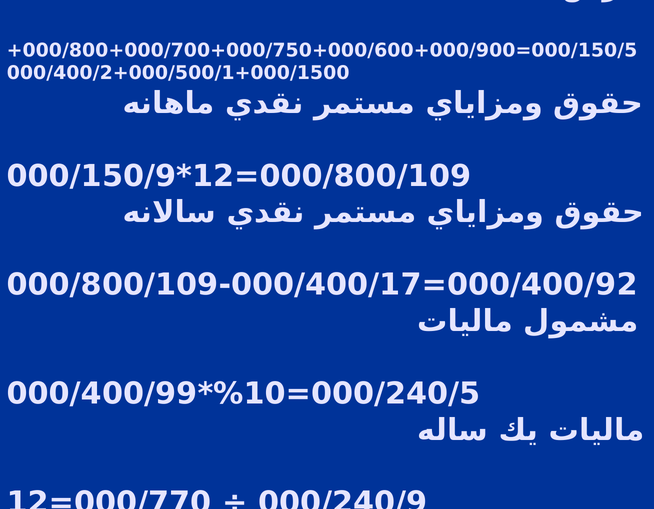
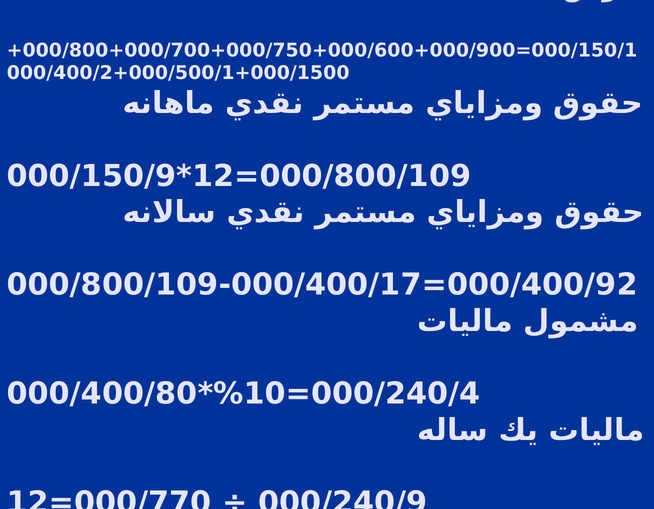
000/150/5: 000/150/5 -> 000/150/1 (584, 50)
000/400/99: 000/400/99 -> 000/400/80 (102, 394)
000/240/5: 000/240/5 -> 000/240/4 (396, 394)
